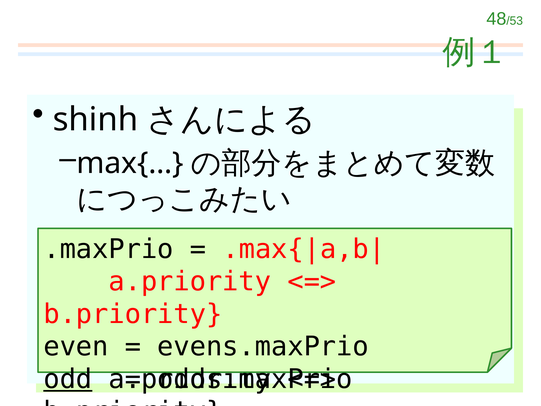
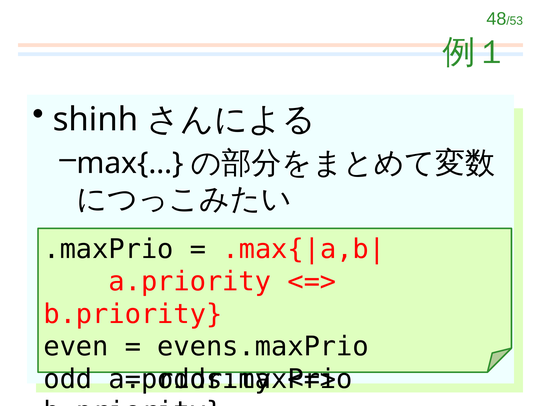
odd underline: present -> none (68, 379)
